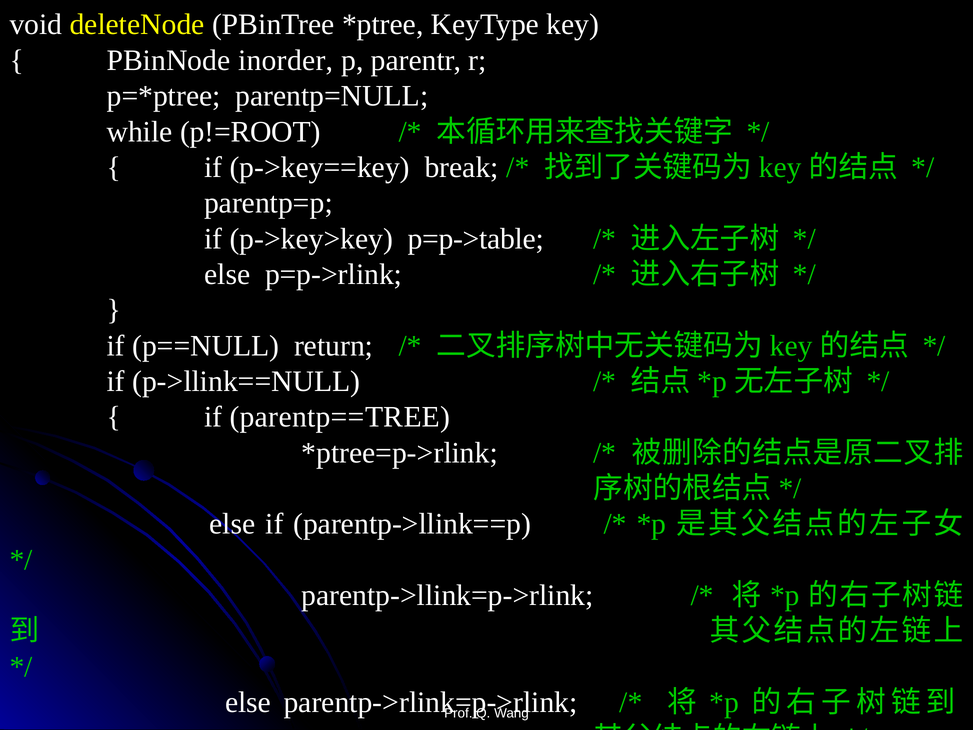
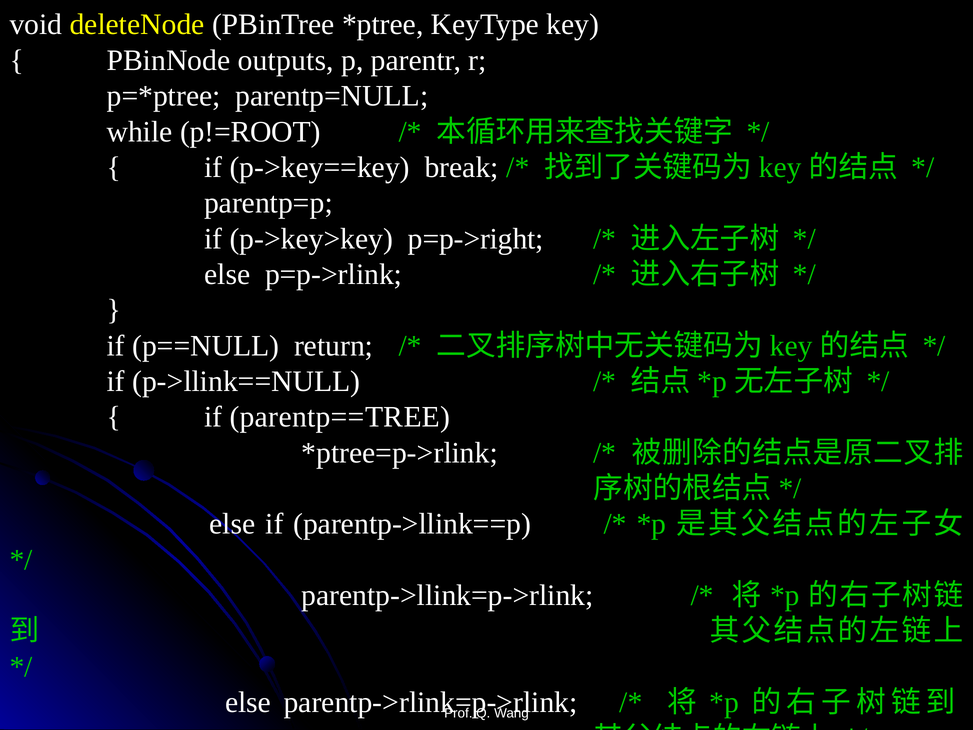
inorder: inorder -> outputs (286, 60)
p=p->table: p=p->table -> p=p->right (476, 239)
